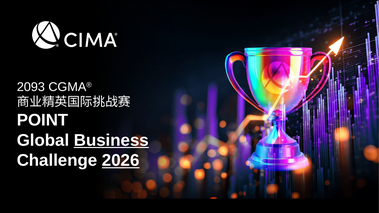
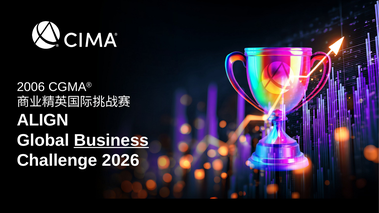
2093: 2093 -> 2006 (31, 87)
POINT: POINT -> ALIGN (43, 120)
2026 underline: present -> none (121, 161)
